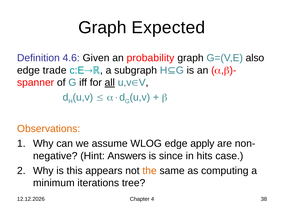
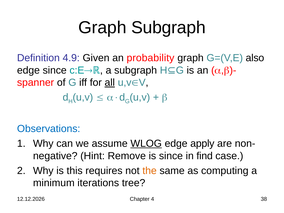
Graph Expected: Expected -> Subgraph (168, 27)
4.6: 4.6 -> 4.9 (71, 58)
edge trade: trade -> since (55, 70)
Observations colour: orange -> blue (49, 129)
WLOG underline: none -> present (146, 144)
Answers: Answers -> Remove (127, 156)
hits: hits -> find (205, 156)
appears: appears -> requires (104, 171)
